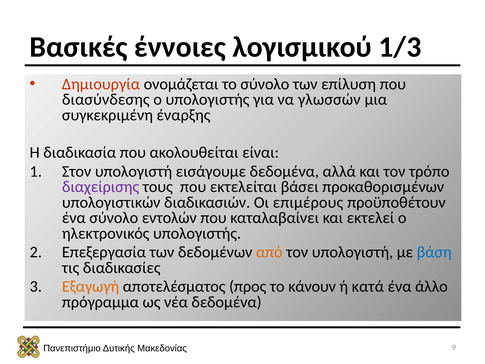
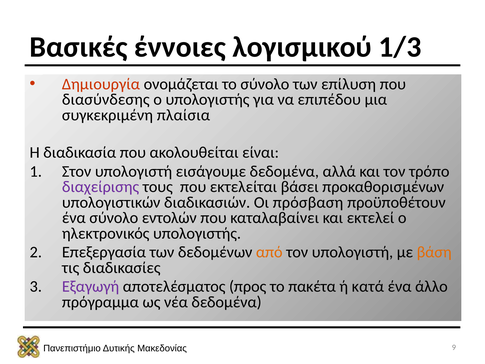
γλωσσών: γλωσσών -> επιπέδου (329, 99)
έναρξης: έναρξης -> πλαίσια (183, 115)
επιμέρους: επιμέρους -> πρόσβαση (308, 202)
βάση colour: blue -> orange (434, 252)
Εξαγωγή colour: orange -> purple (91, 286)
κάνουν: κάνουν -> πακέτα (312, 286)
